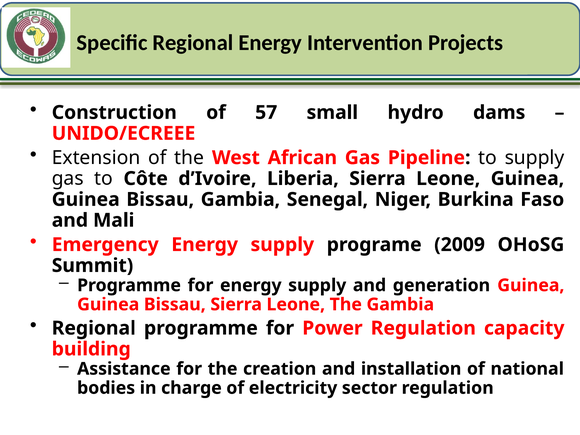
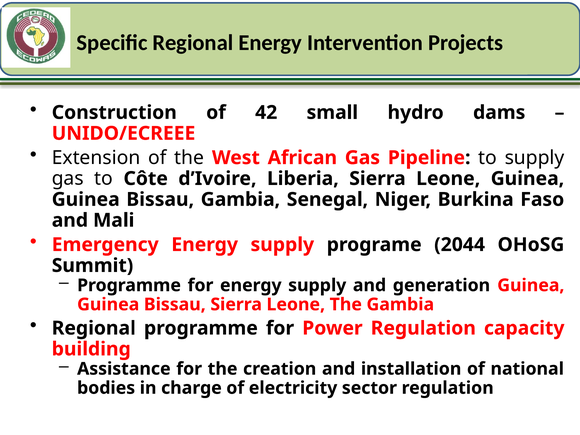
57: 57 -> 42 (266, 113)
2009: 2009 -> 2044 (460, 245)
